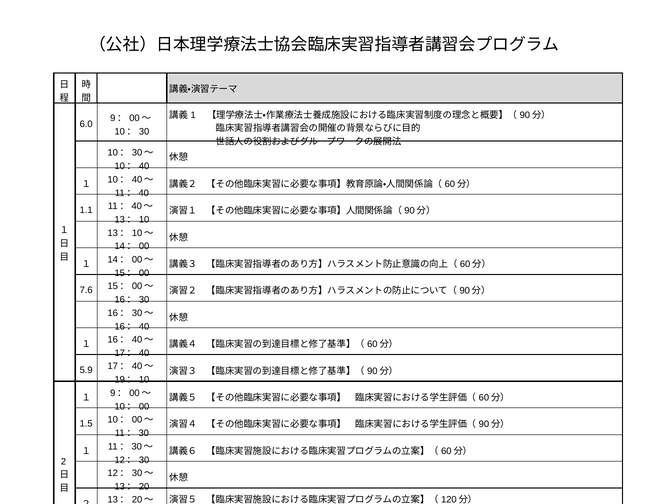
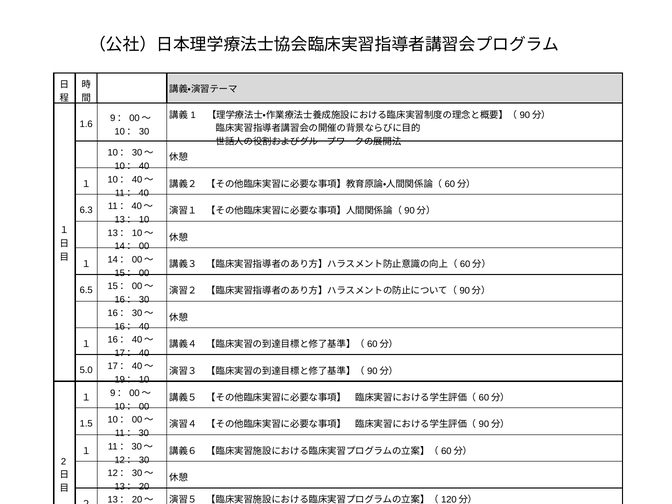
6.0: 6.0 -> 1.6 (86, 124)
1.1: 1.1 -> 6.3 (86, 210)
7.6: 7.6 -> 6.5 (86, 290)
5.9: 5.9 -> 5.0 (86, 370)
